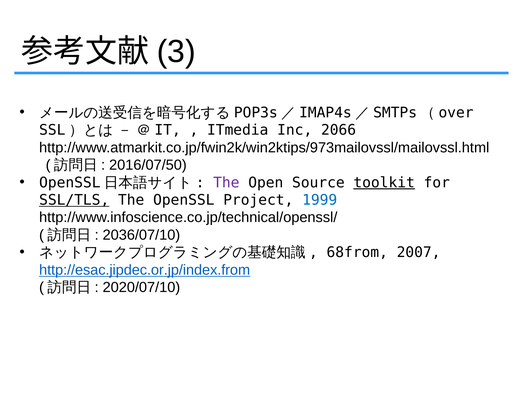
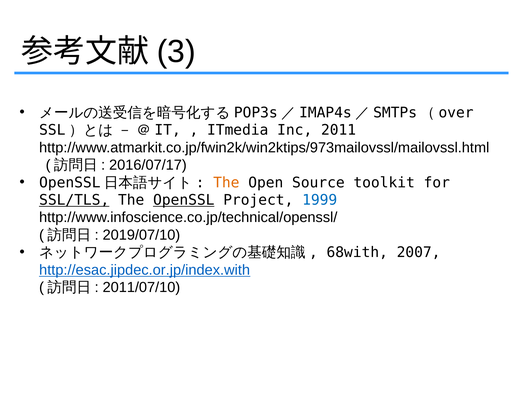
2066: 2066 -> 2011 (339, 130)
2016/07/50: 2016/07/50 -> 2016/07/17 (148, 165)
The colour: purple -> orange (226, 182)
toolkit underline: present -> none (384, 182)
OpenSSL underline: none -> present (184, 200)
2036/07/10: 2036/07/10 -> 2019/07/10 (141, 235)
68from: 68from -> 68with (357, 252)
http://esac.jipdec.or.jp/index.from: http://esac.jipdec.or.jp/index.from -> http://esac.jipdec.or.jp/index.with (145, 269)
2020/07/10: 2020/07/10 -> 2011/07/10 (141, 287)
